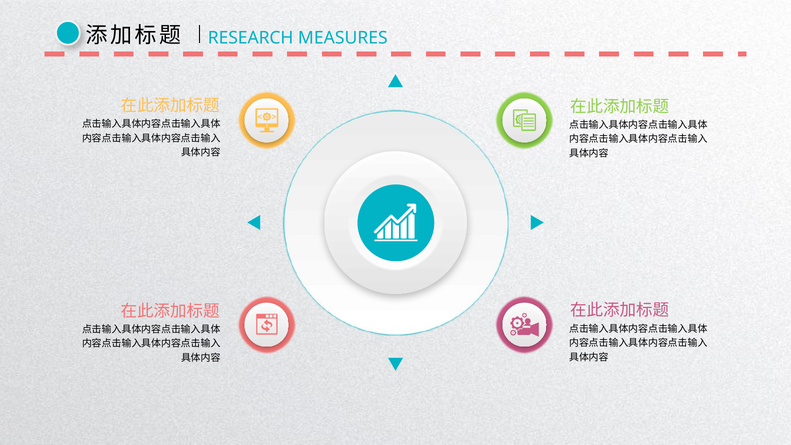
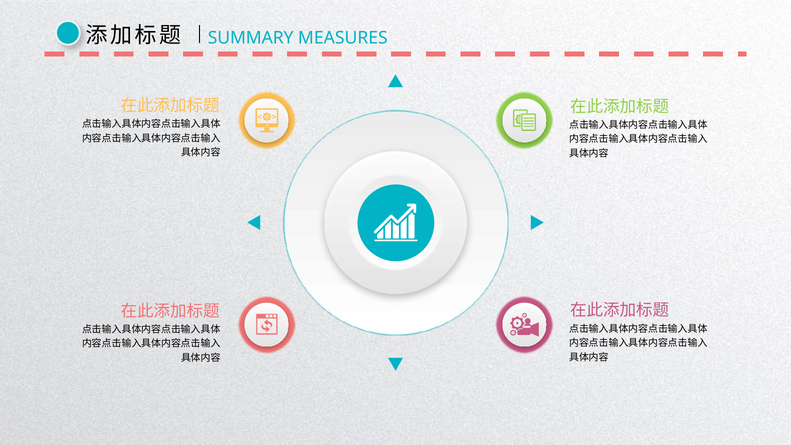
RESEARCH: RESEARCH -> SUMMARY (251, 38)
